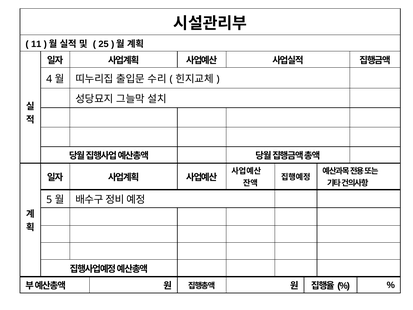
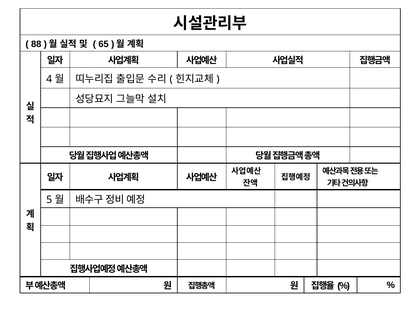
11: 11 -> 88 (36, 44)
25: 25 -> 65 (104, 44)
